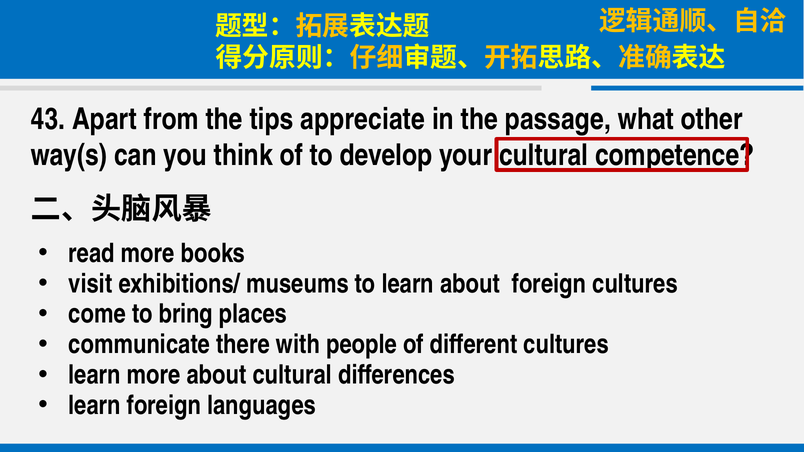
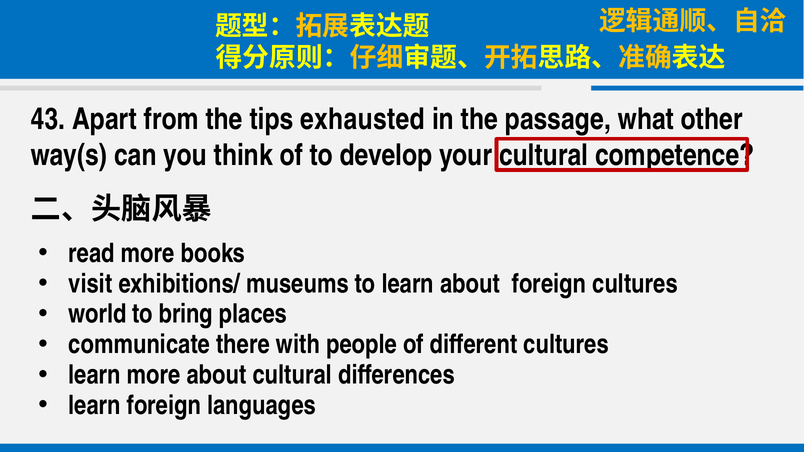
appreciate: appreciate -> exhausted (363, 119)
come: come -> world (97, 314)
